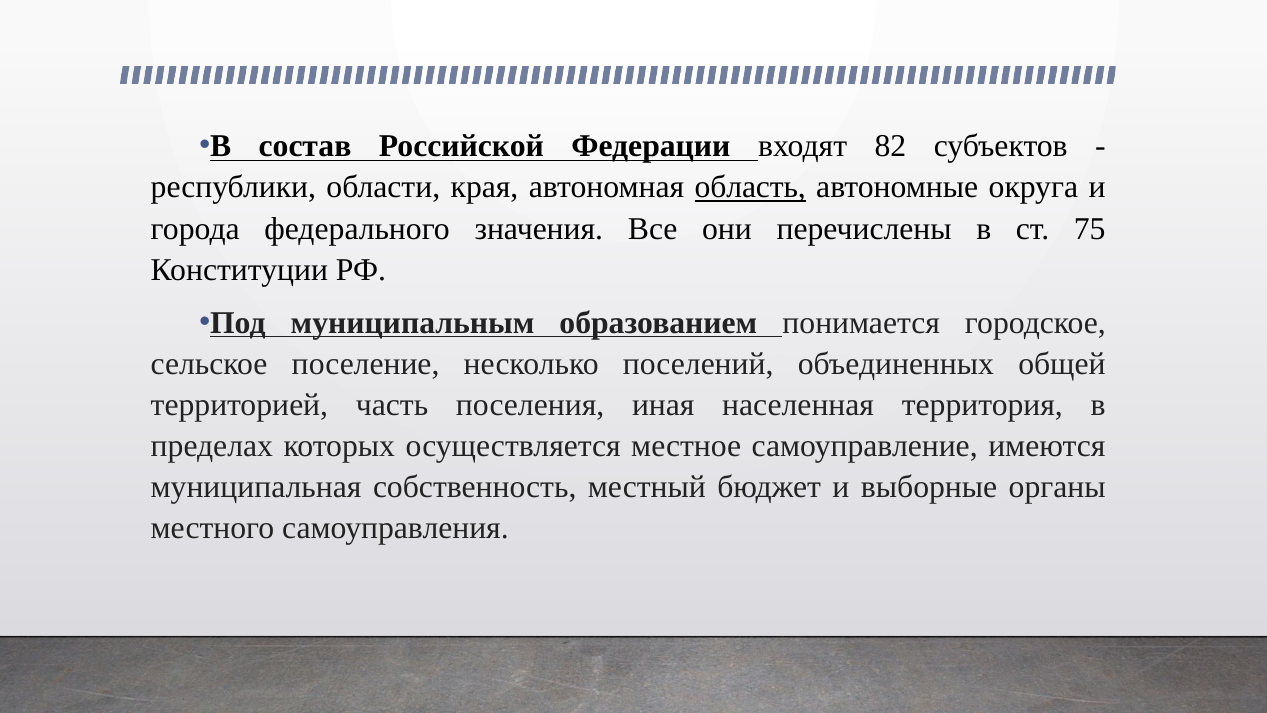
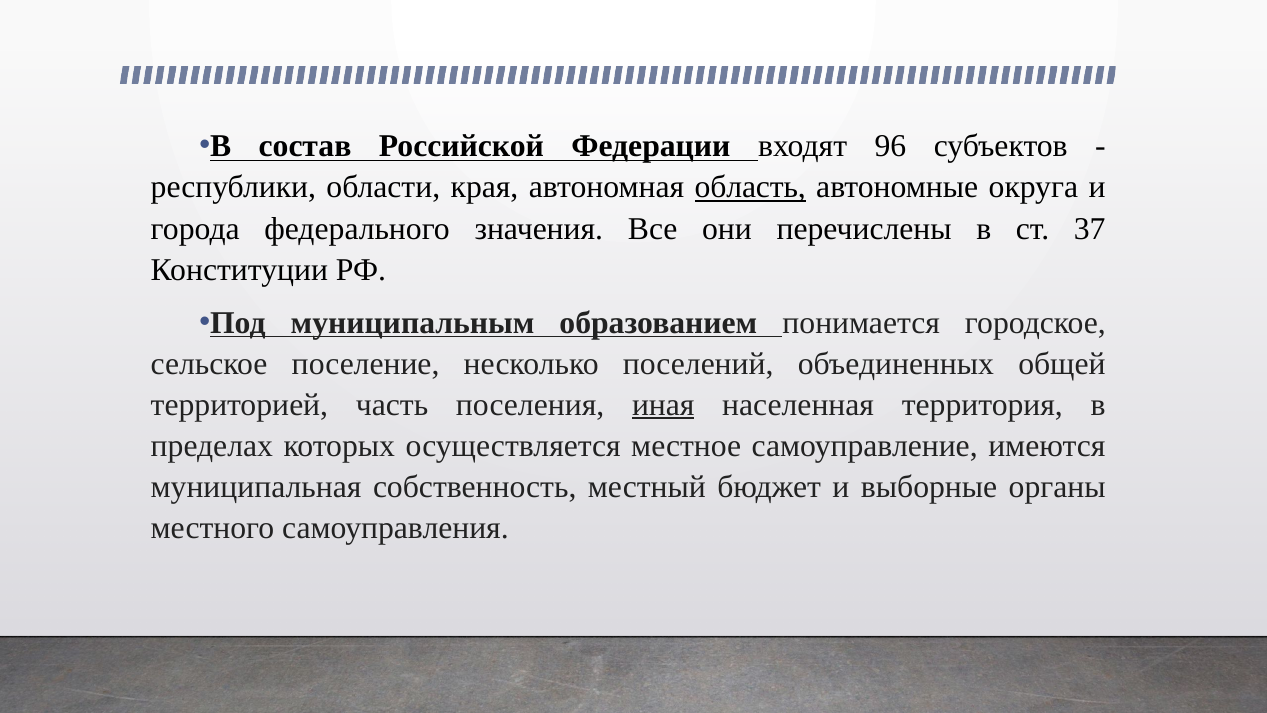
82: 82 -> 96 (890, 146)
75: 75 -> 37 (1090, 228)
иная underline: none -> present (663, 405)
